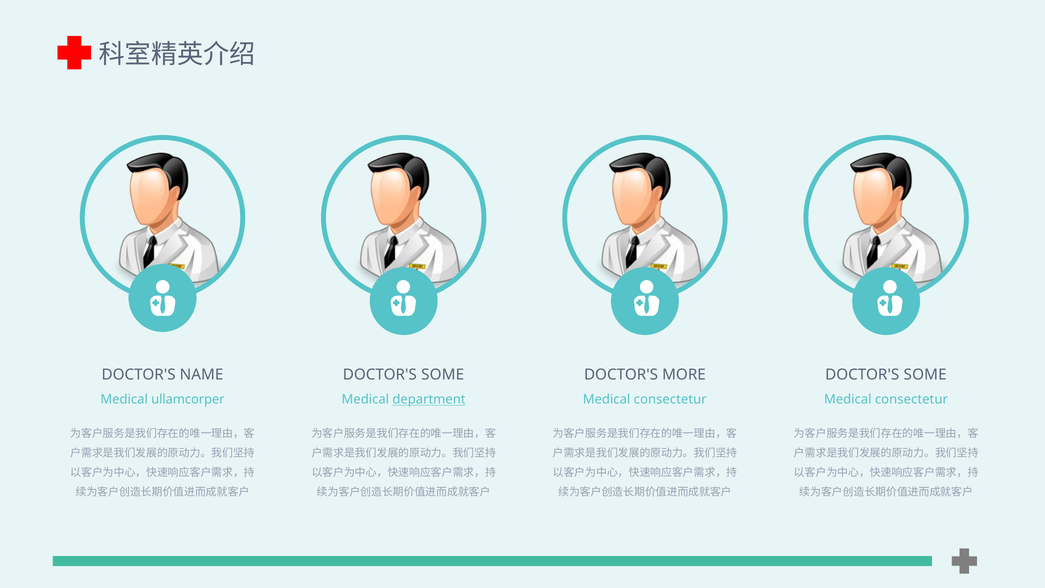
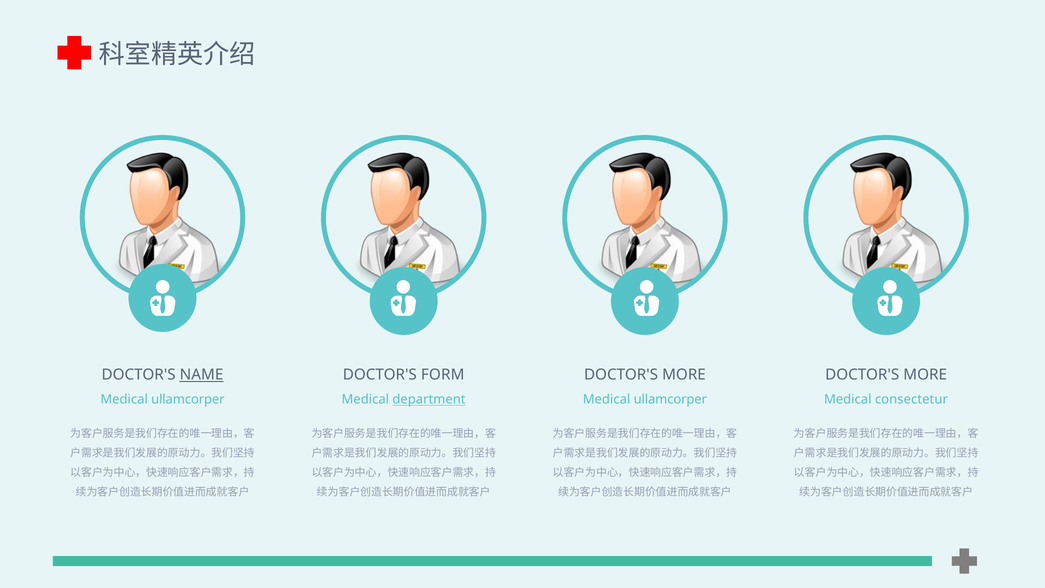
NAME underline: none -> present (202, 375)
SOME: SOME -> FORM (443, 375)
SOME: SOME -> MORE (925, 375)
consectetur: consectetur -> ullamcorper (670, 399)
